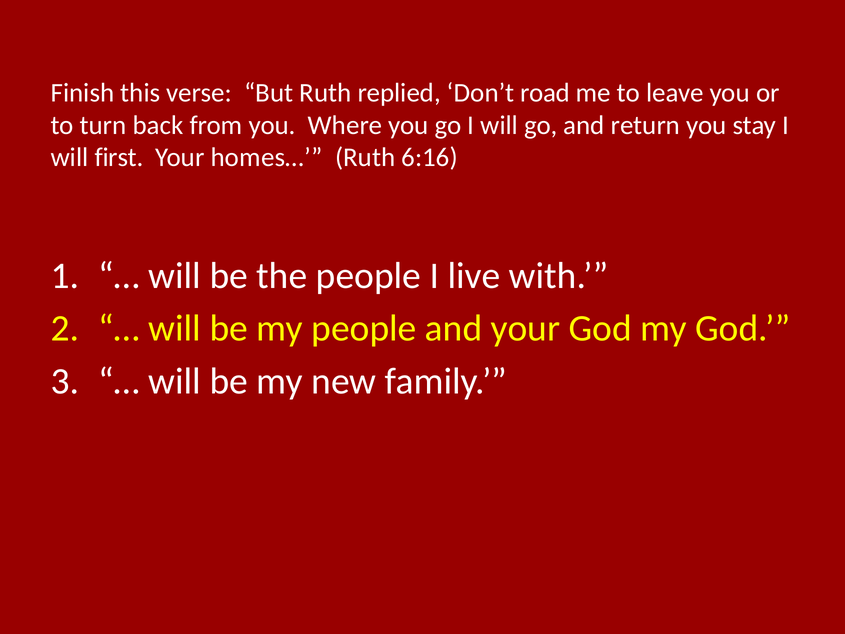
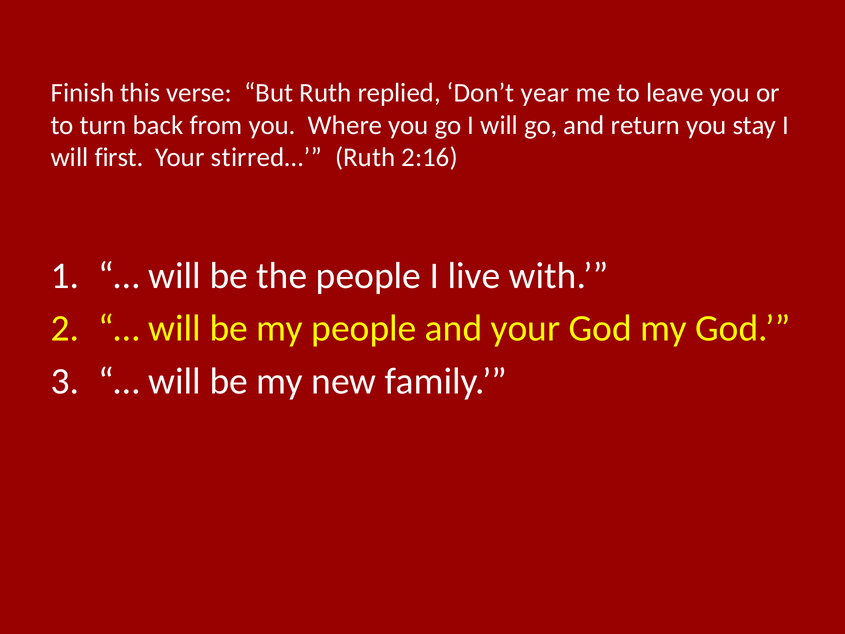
road: road -> year (545, 93)
homes…: homes… -> stirred… (267, 157)
6:16: 6:16 -> 2:16 (430, 157)
